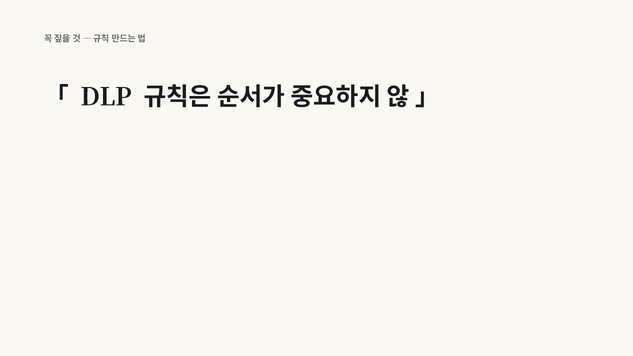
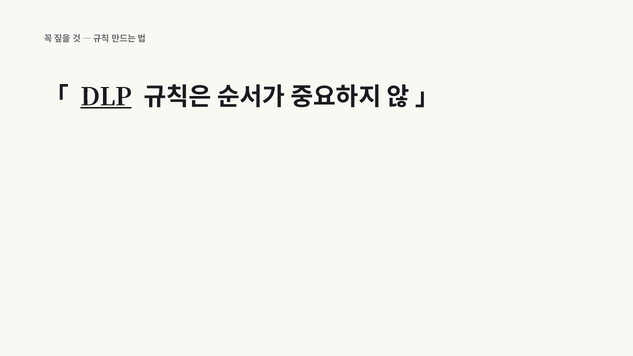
DLP underline: none -> present (106, 97)
